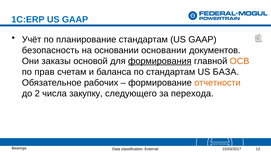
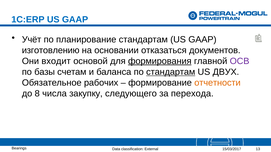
безопасность: безопасность -> изготовлению (51, 50)
основании основании: основании -> отказаться (164, 50)
заказы: заказы -> входит (56, 61)
ОСВ colour: orange -> purple (240, 61)
прав: прав -> базы (45, 72)
стандартам underline: none -> present (171, 72)
БАЗА: БАЗА -> ДВУХ (226, 72)
2: 2 -> 8 (37, 94)
